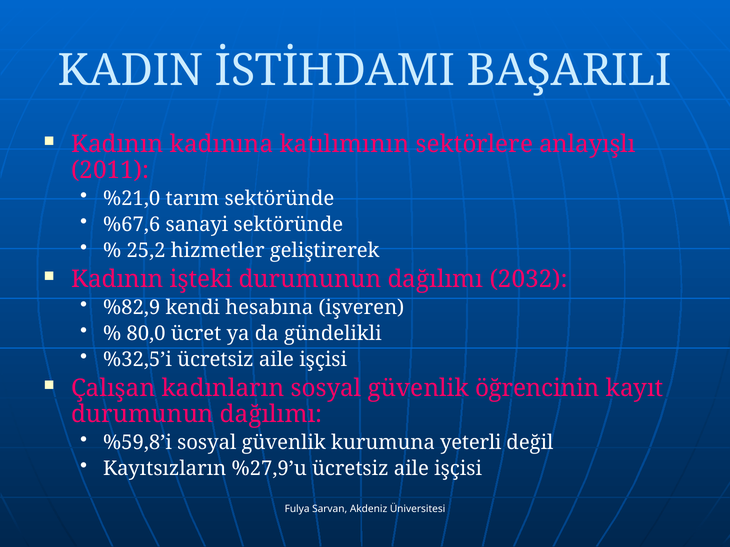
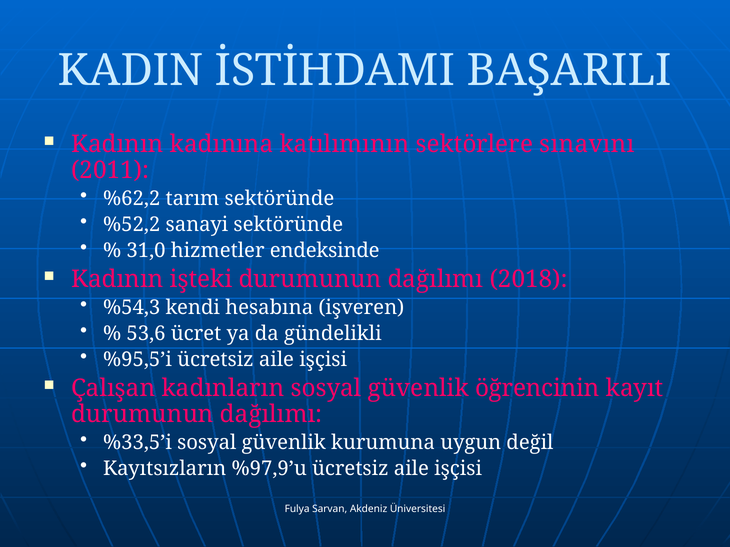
anlayışlı: anlayışlı -> sınavını (587, 144)
%21,0: %21,0 -> %62,2 (132, 199)
%67,6: %67,6 -> %52,2 (132, 225)
25,2: 25,2 -> 31,0 (146, 251)
geliştirerek: geliştirerek -> endeksinde (325, 251)
2032: 2032 -> 2018 (529, 280)
%82,9: %82,9 -> %54,3 (132, 308)
80,0: 80,0 -> 53,6 (146, 334)
%32,5’i: %32,5’i -> %95,5’i (137, 360)
%59,8’i: %59,8’i -> %33,5’i (137, 443)
yeterli: yeterli -> uygun (471, 443)
%27,9’u: %27,9’u -> %97,9’u (269, 469)
